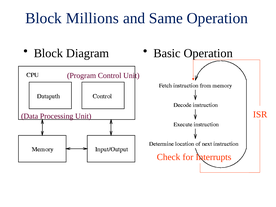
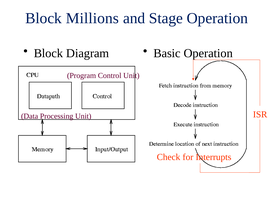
Same: Same -> Stage (166, 18)
